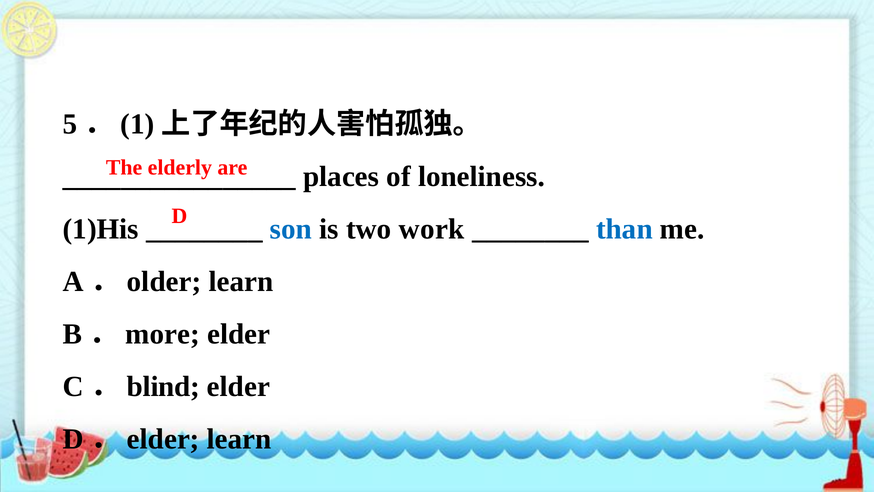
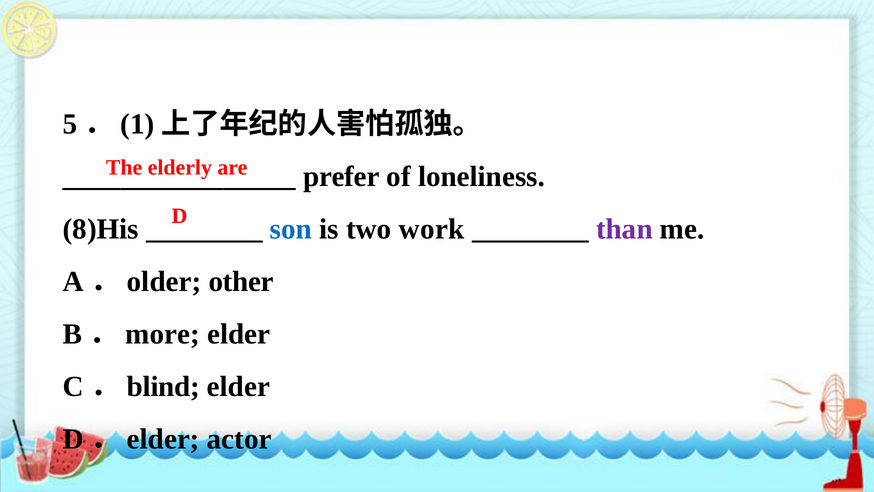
places: places -> prefer (341, 177)
1)His: 1)His -> 8)His (101, 229)
than colour: blue -> purple (624, 229)
older learn: learn -> other (241, 281)
elder learn: learn -> actor (239, 439)
